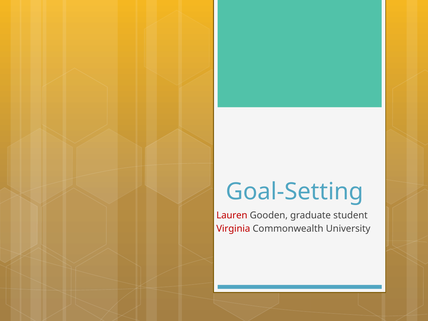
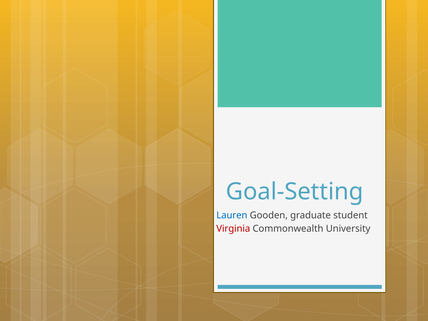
Lauren colour: red -> blue (232, 215)
